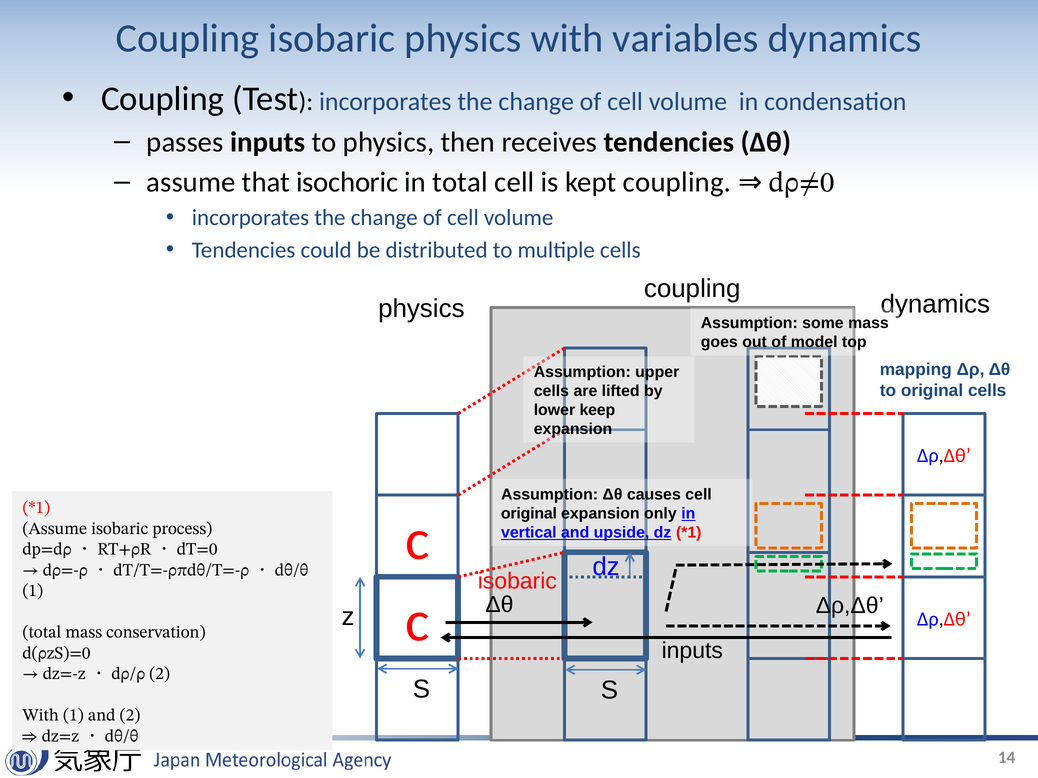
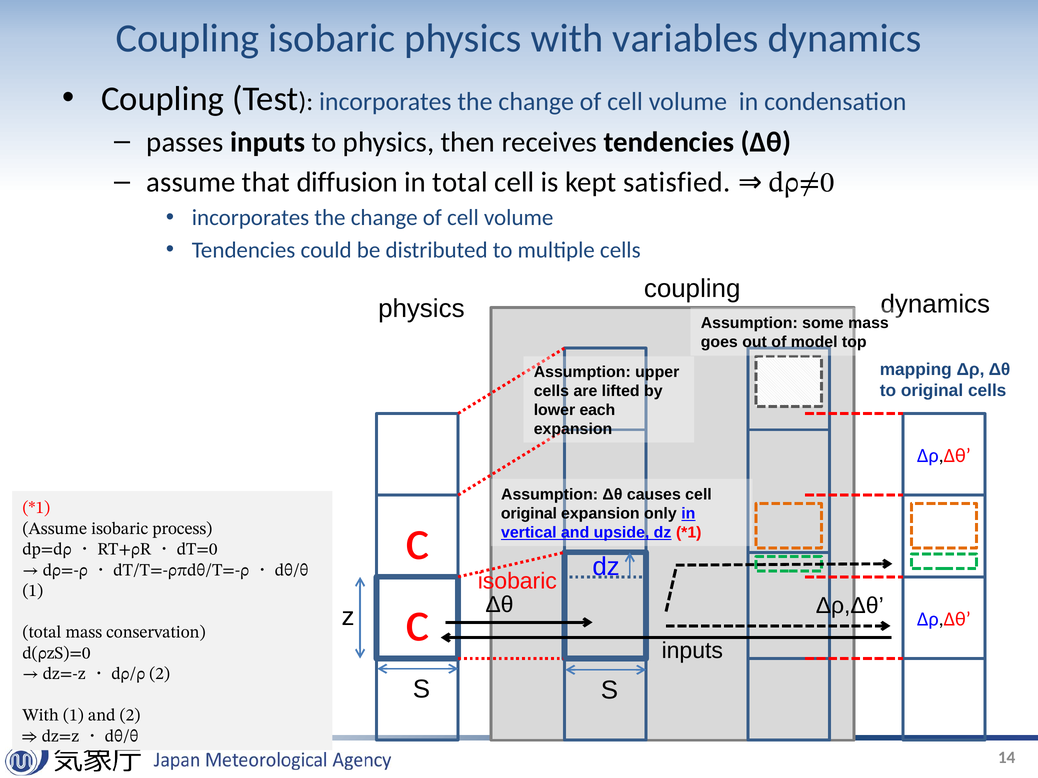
isochoric: isochoric -> diffusion (347, 183)
kept coupling: coupling -> satisfied (677, 183)
keep: keep -> each (597, 410)
